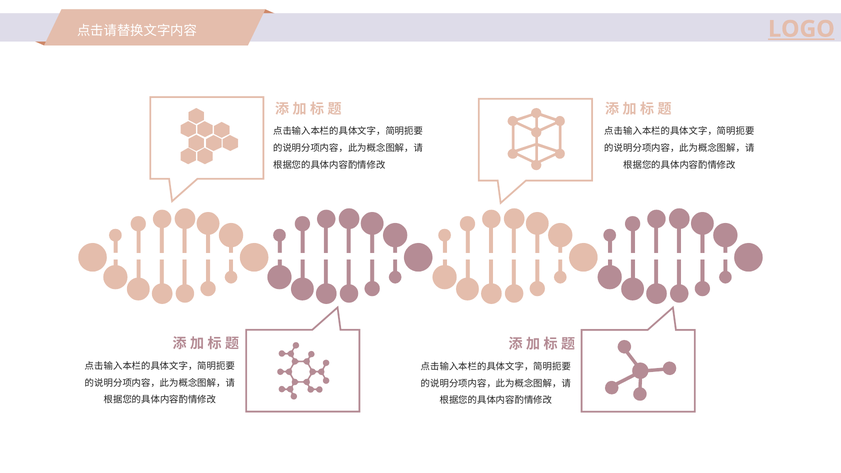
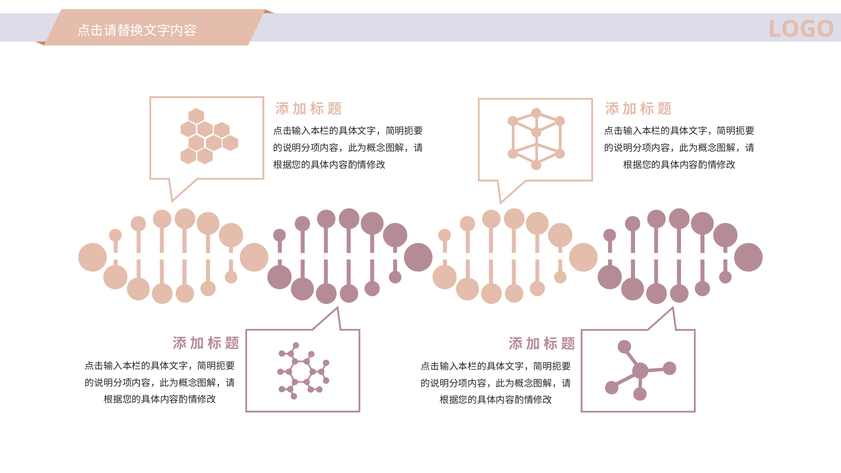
LOGO underline: present -> none (801, 29)
